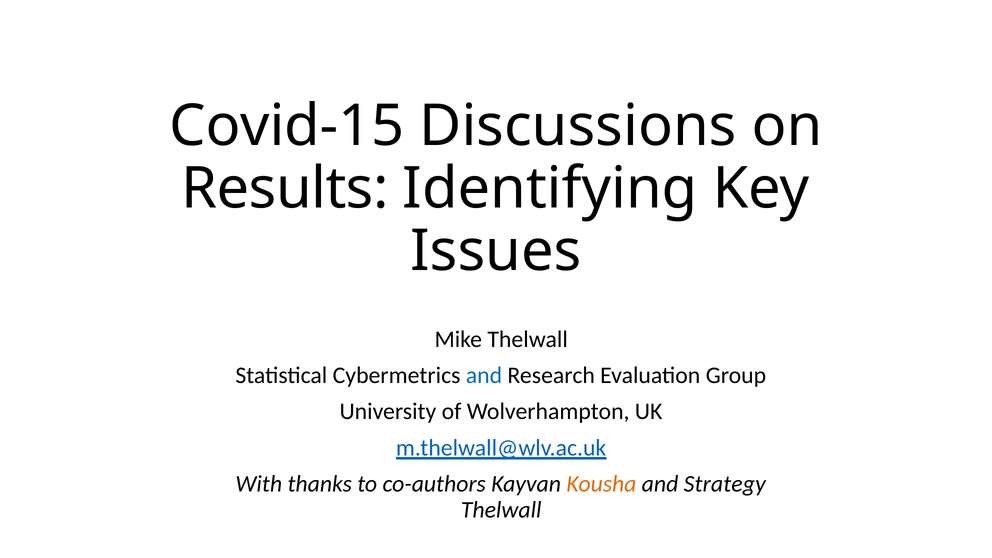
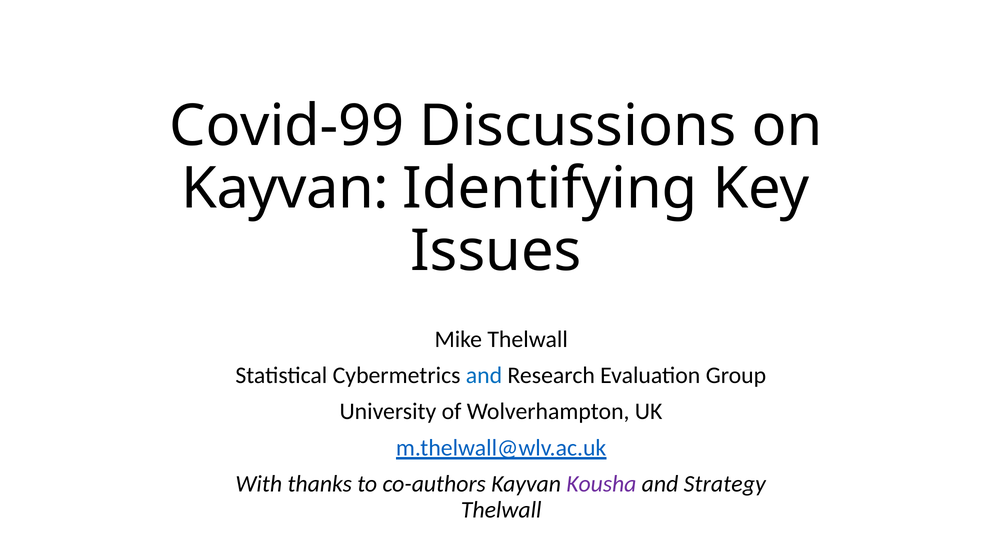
Covid-15: Covid-15 -> Covid-99 (287, 126)
Results: Results -> Kayvan (285, 188)
Kousha colour: orange -> purple (601, 484)
